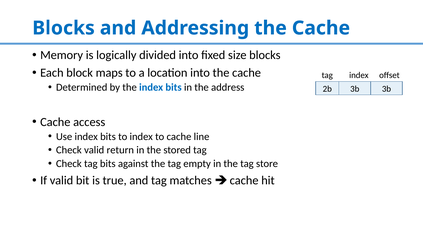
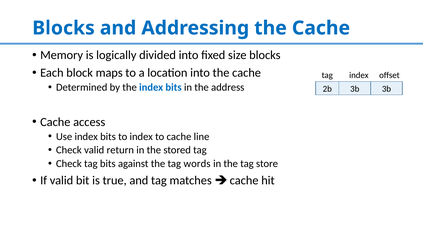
empty: empty -> words (197, 164)
